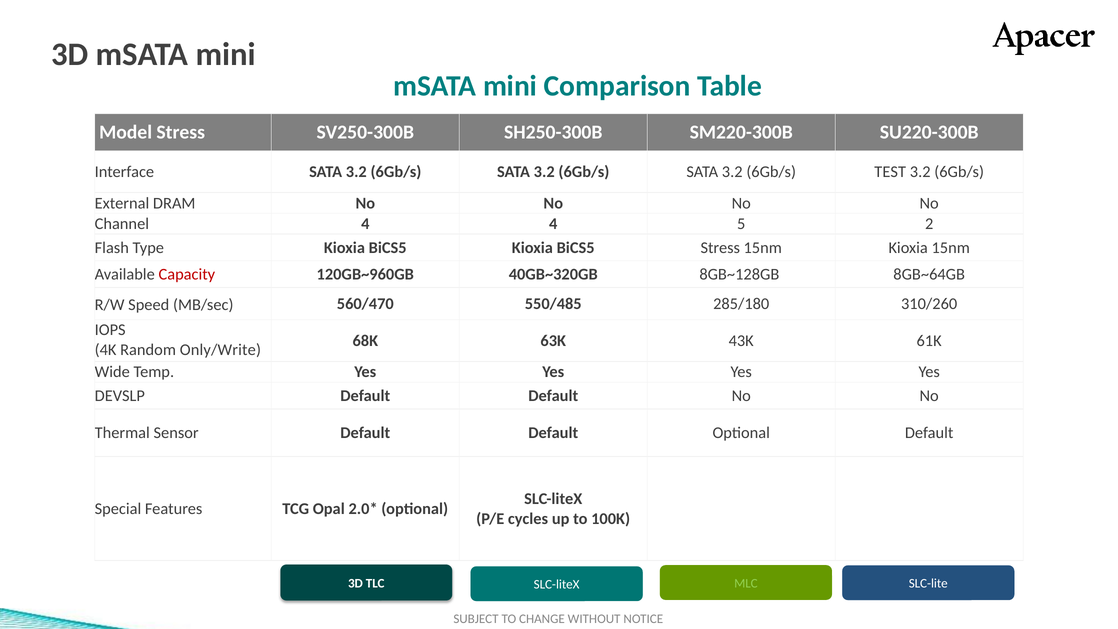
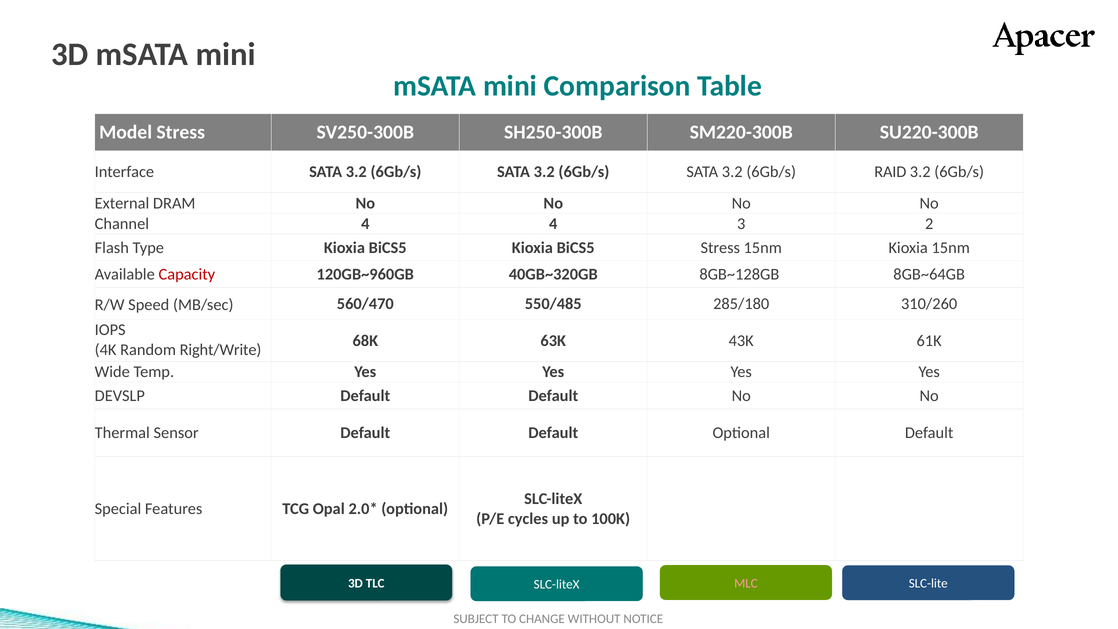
TEST: TEST -> RAID (890, 172)
5: 5 -> 3 (741, 224)
Only/Write: Only/Write -> Right/Write (221, 350)
MLC colour: light green -> pink (746, 583)
